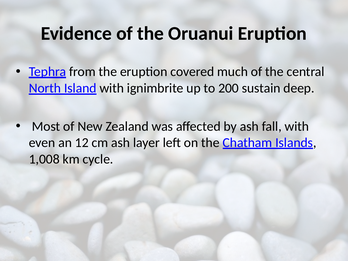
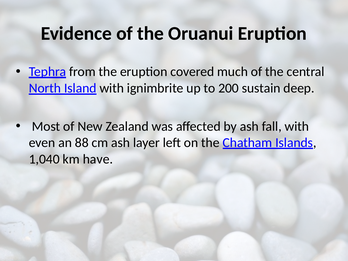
12: 12 -> 88 (82, 143)
1,008: 1,008 -> 1,040 (44, 159)
cycle: cycle -> have (98, 159)
